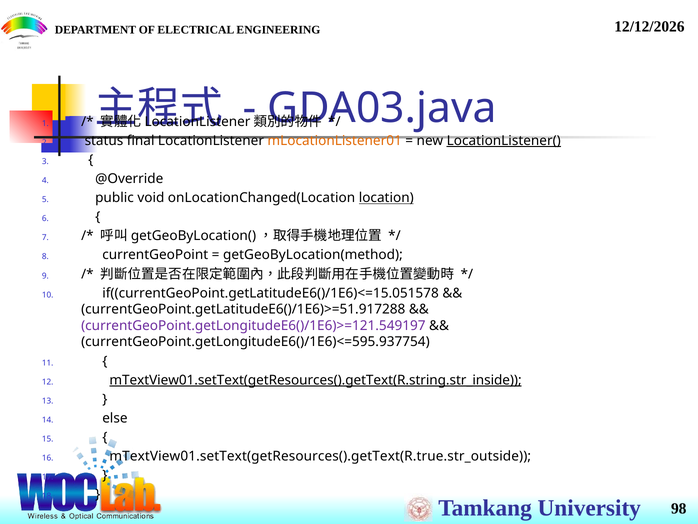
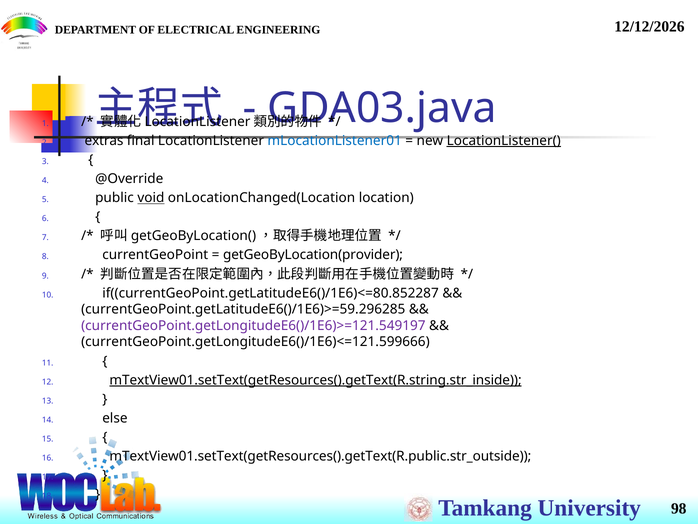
status: status -> extras (104, 141)
mLocationListener01 colour: orange -> blue (335, 141)
void underline: none -> present (151, 198)
location underline: present -> none (386, 198)
getGeoByLocation(method: getGeoByLocation(method -> getGeoByLocation(provider (313, 255)
if((currentGeoPoint.getLatitudeE6()/1E6)<=15.051578: if((currentGeoPoint.getLatitudeE6()/1E6)<=15.051578 -> if((currentGeoPoint.getLatitudeE6()/1E6)<=80.852287 (271, 293)
currentGeoPoint.getLatitudeE6()/1E6)>=51.917288: currentGeoPoint.getLatitudeE6()/1E6)>=51.917288 -> currentGeoPoint.getLatitudeE6()/1E6)>=59.296285 (243, 309)
currentGeoPoint.getLongitudeE6()/1E6)<=595.937754: currentGeoPoint.getLongitudeE6()/1E6)<=595.937754 -> currentGeoPoint.getLongitudeE6()/1E6)<=121.599666 (255, 342)
mTextView01.setText(getResources().getText(R.true.str_outside: mTextView01.setText(getResources().getText(R.true.str_outside -> mTextView01.setText(getResources().getText(R.public.str_outside (320, 456)
